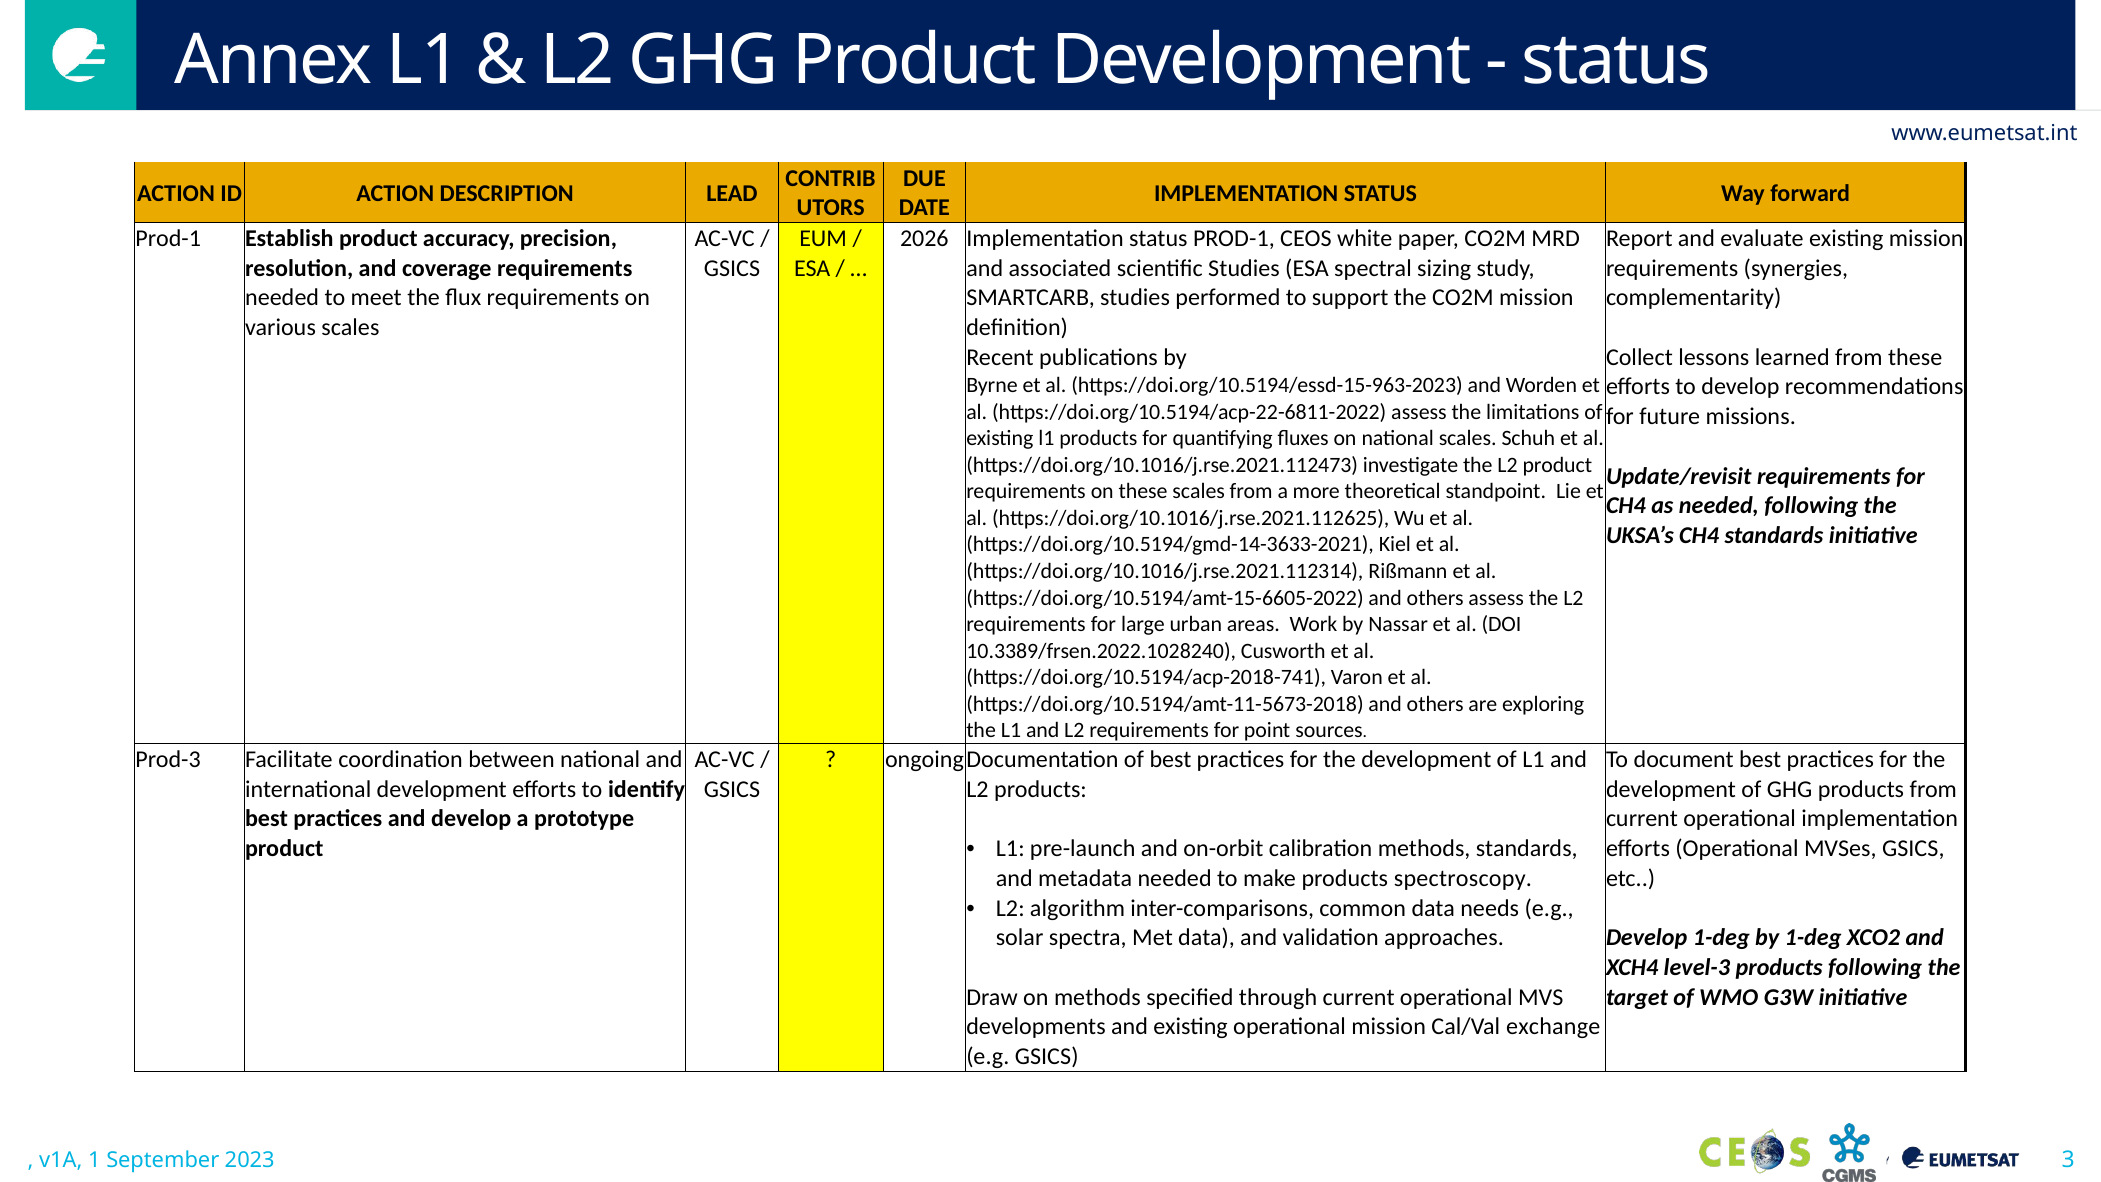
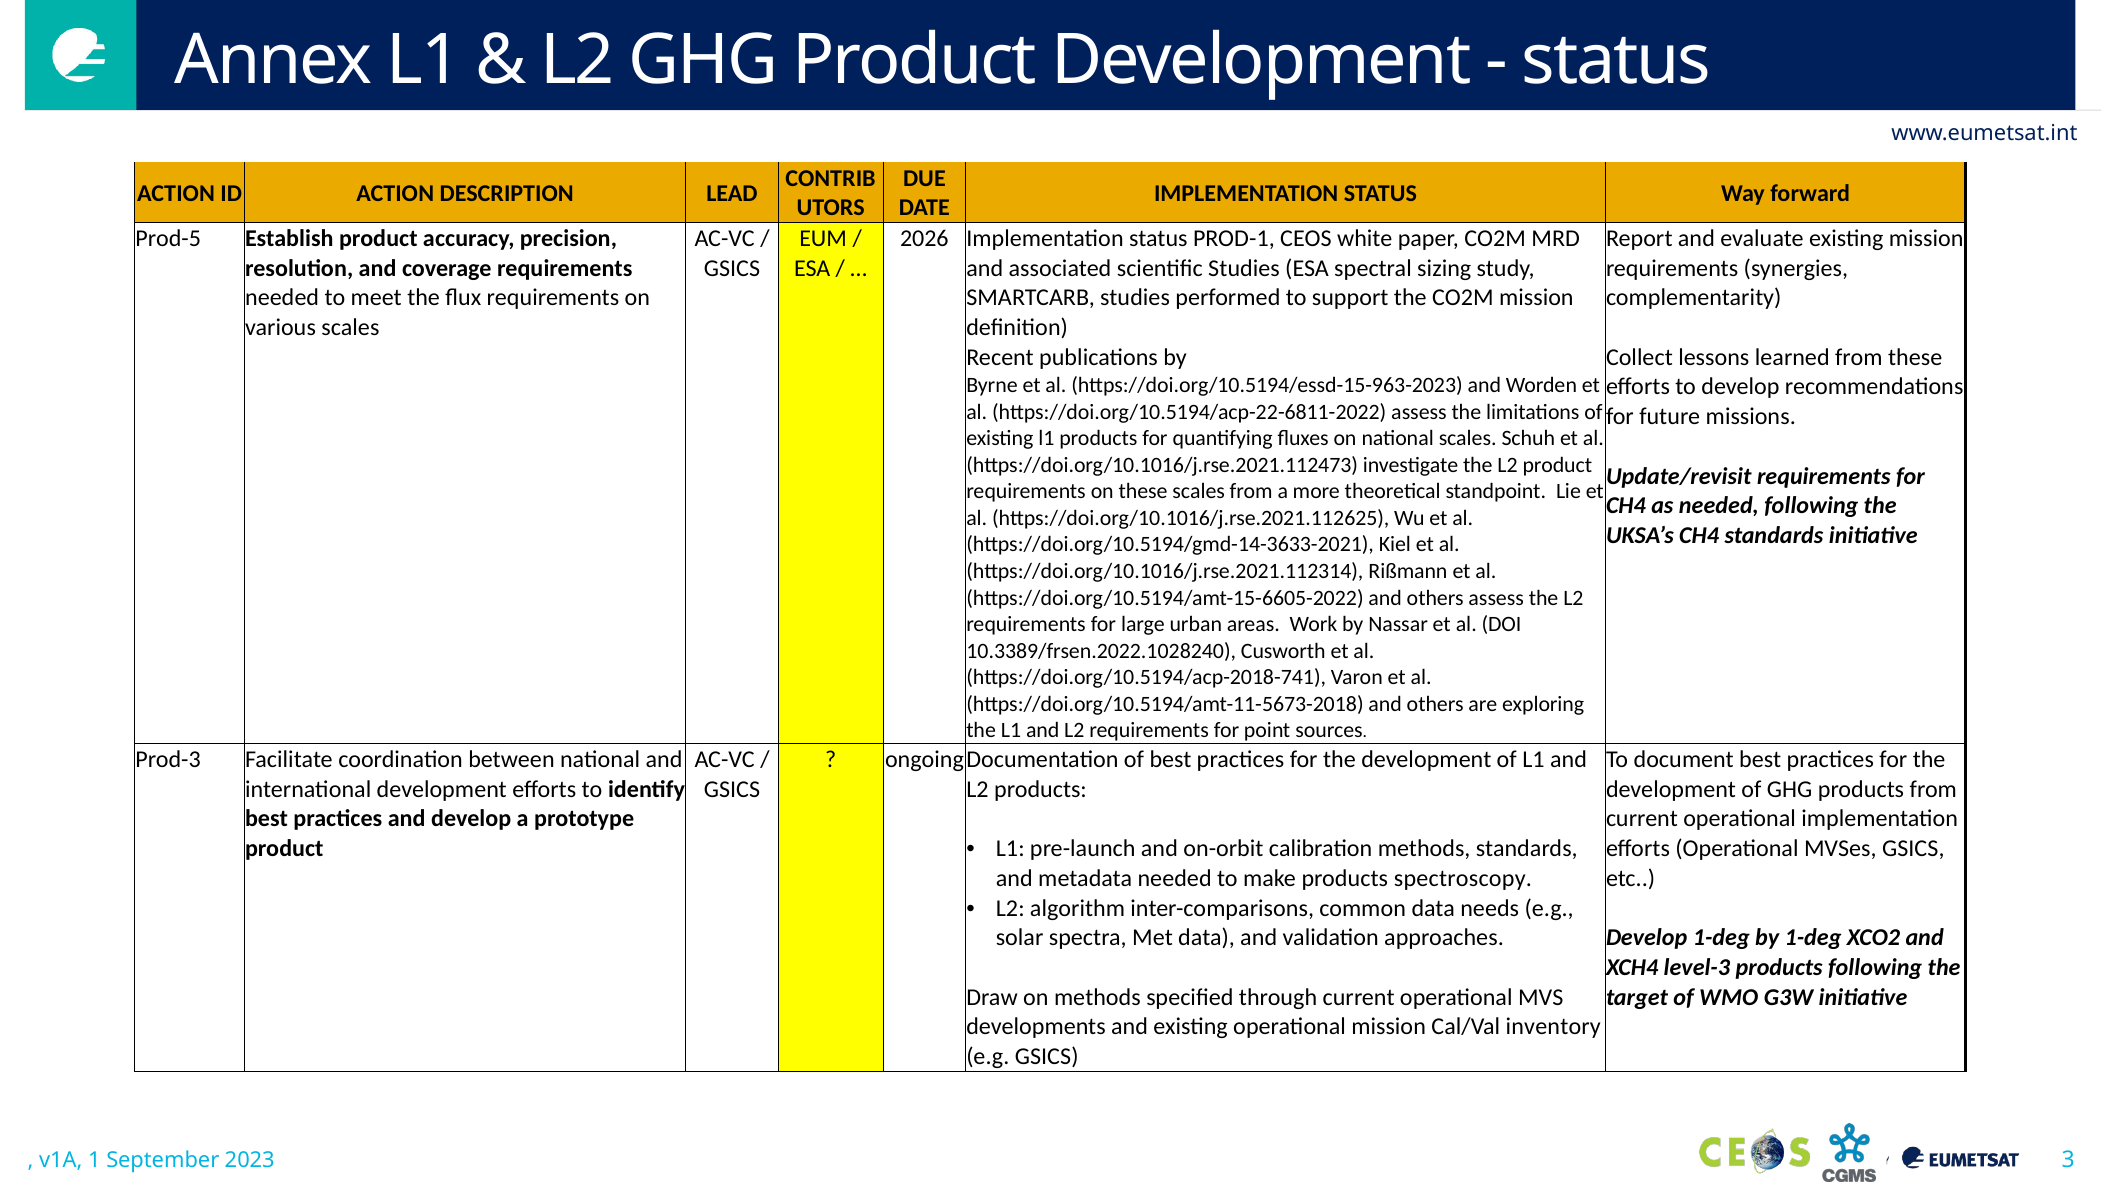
Prod-1: Prod-1 -> Prod-5 (168, 238)
exchange: exchange -> inventory (1553, 1027)
